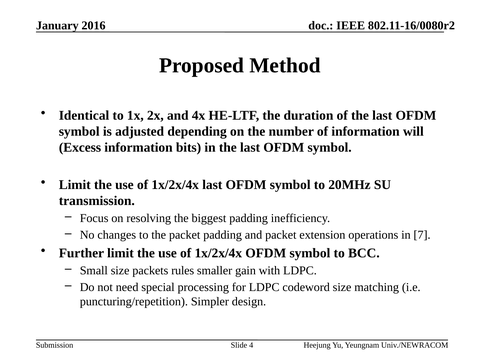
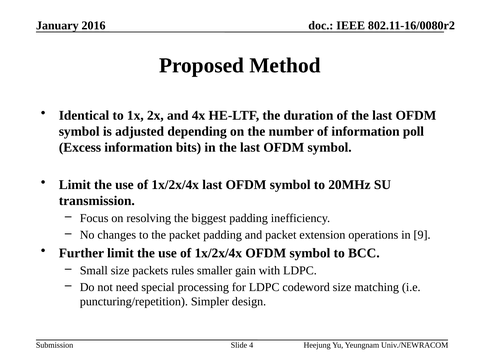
will: will -> poll (413, 131)
7: 7 -> 9 (422, 235)
